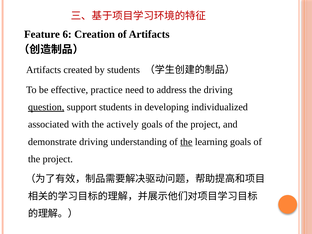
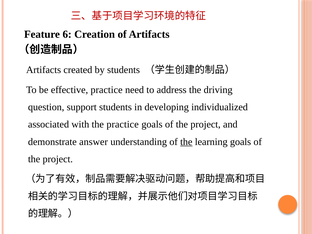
question underline: present -> none (46, 107)
the actively: actively -> practice (123, 124)
demonstrate driving: driving -> answer (94, 142)
